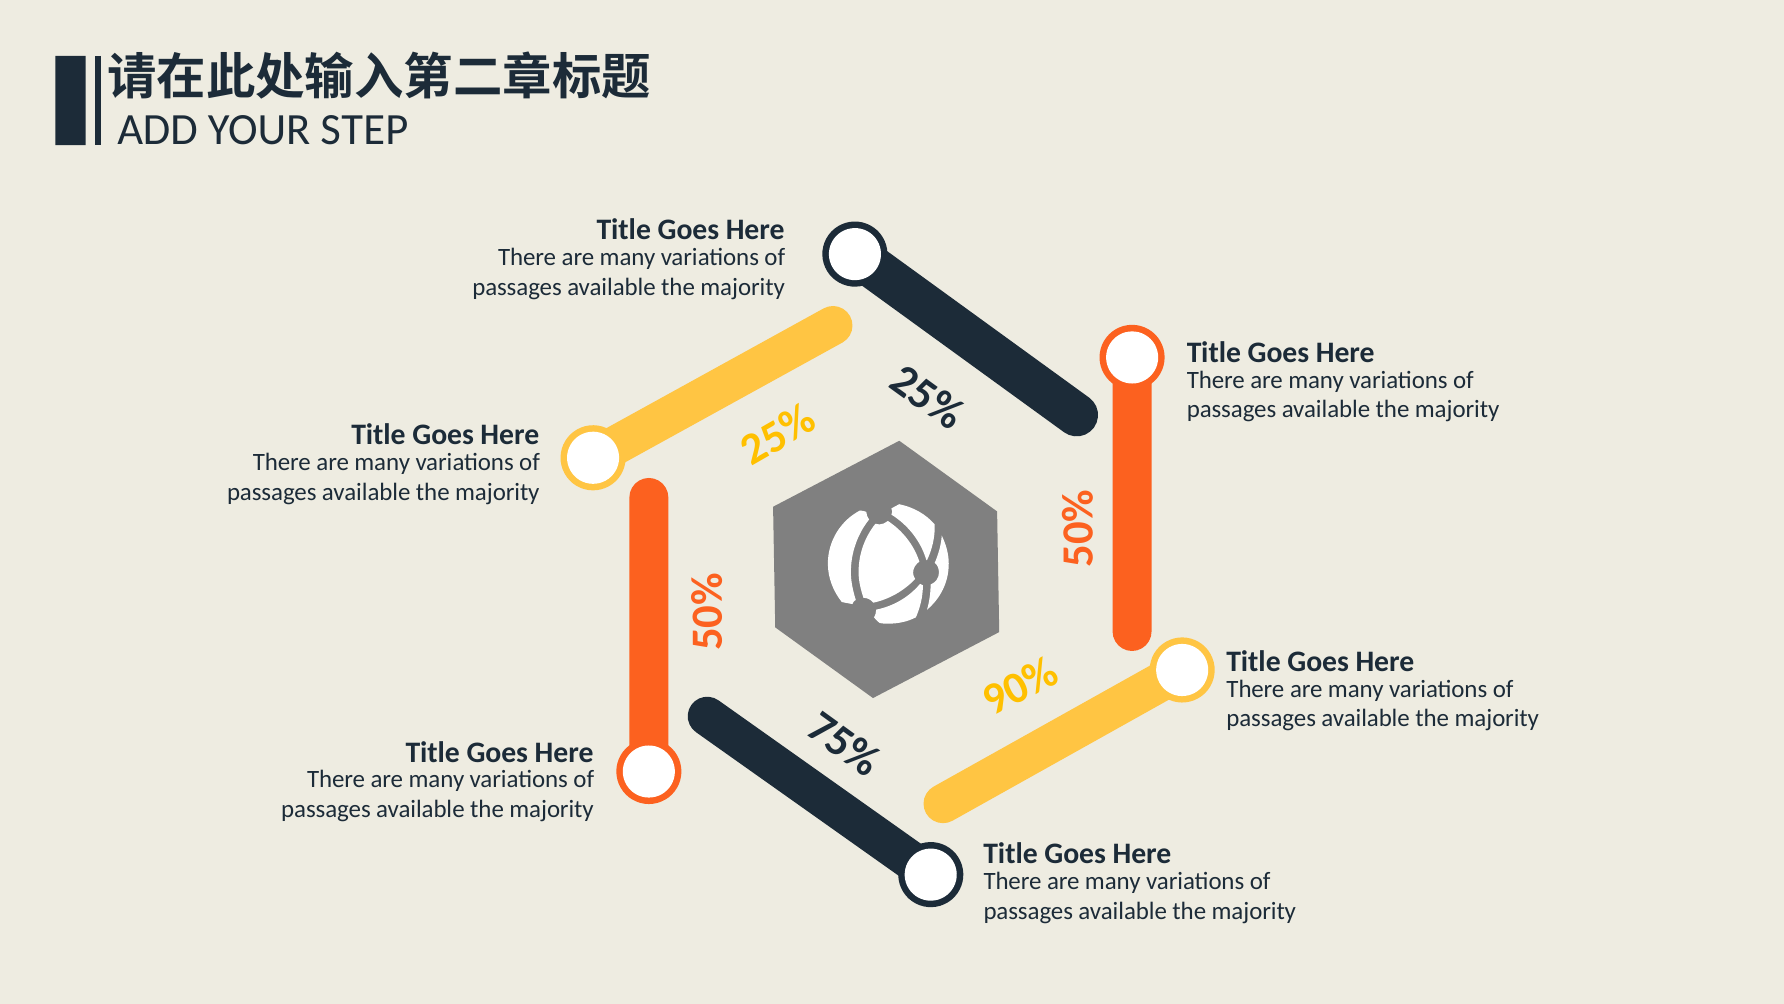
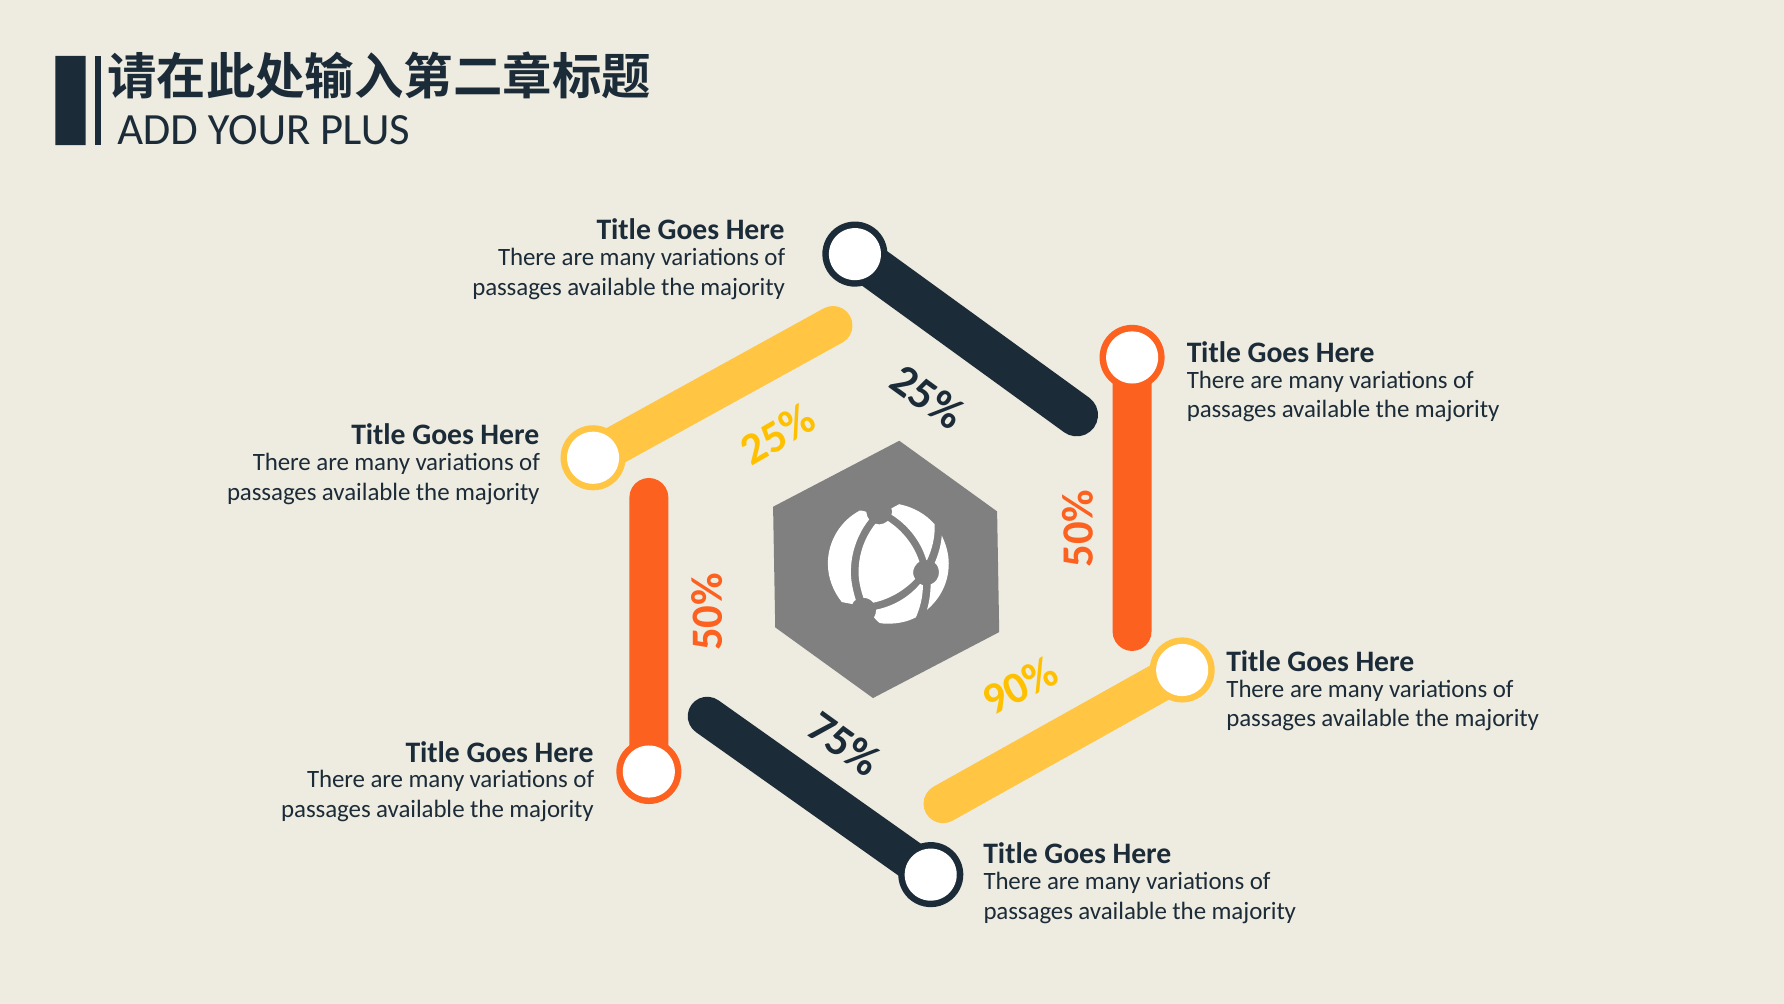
STEP: STEP -> PLUS (365, 130)
